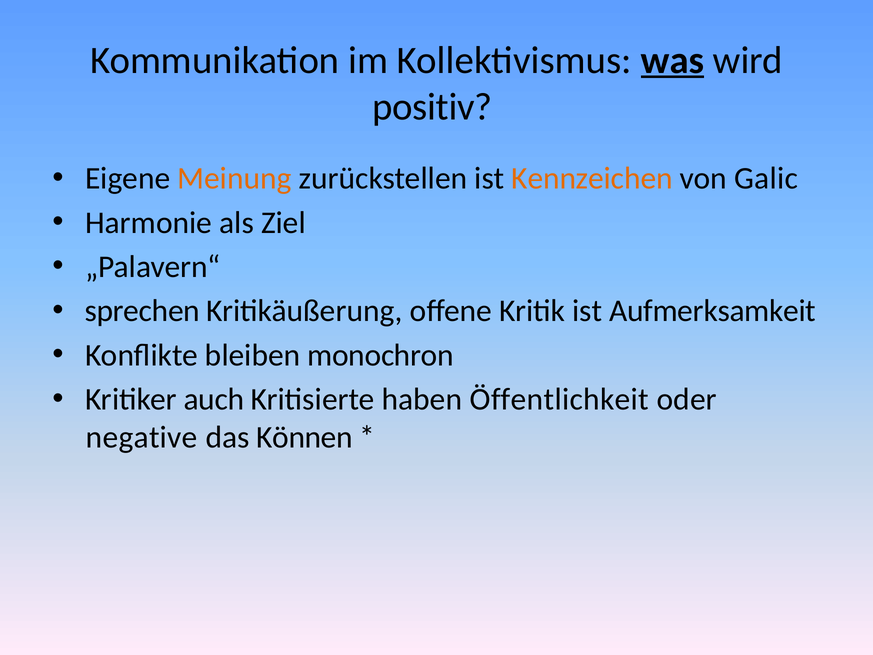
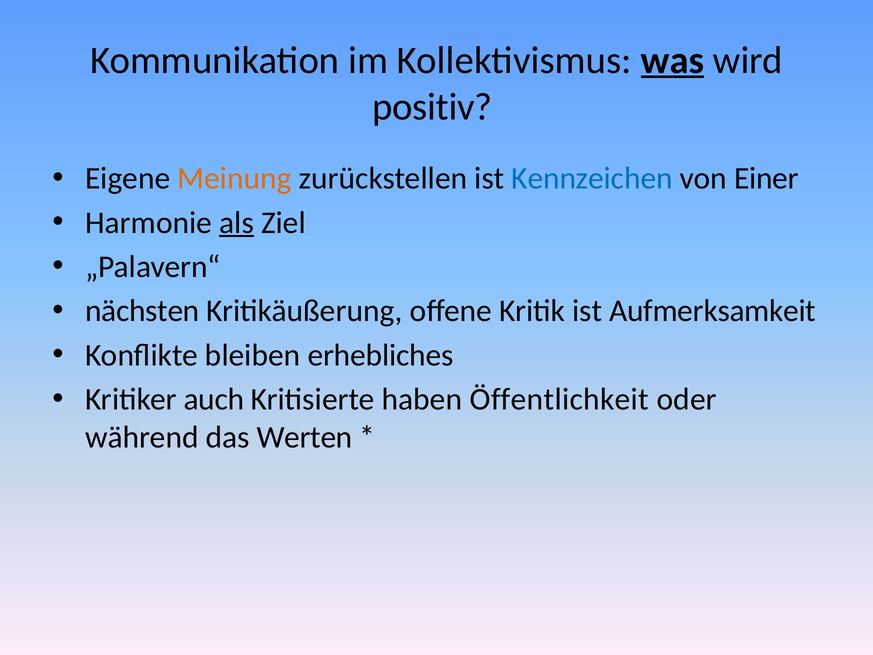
Kennzeichen colour: orange -> blue (592, 178)
Galic: Galic -> Einer (766, 178)
als underline: none -> present (237, 223)
sprechen: sprechen -> nächsten (142, 311)
monochron: monochron -> erhebliches (380, 355)
negative: negative -> während (142, 437)
Können: Können -> Werten (305, 437)
